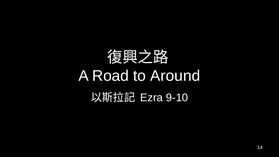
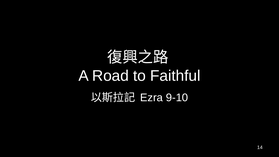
Around: Around -> Faithful (175, 76)
